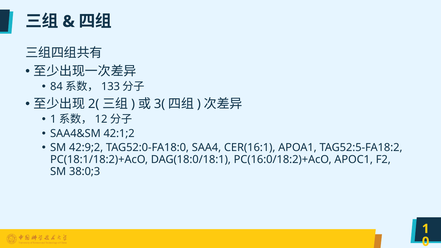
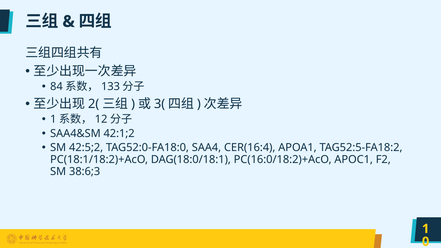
42:9;2: 42:9;2 -> 42:5;2 (86, 148)
CER(16:1: CER(16:1 -> CER(16:4 (250, 148)
38:0;3: 38:0;3 -> 38:6;3 (85, 172)
